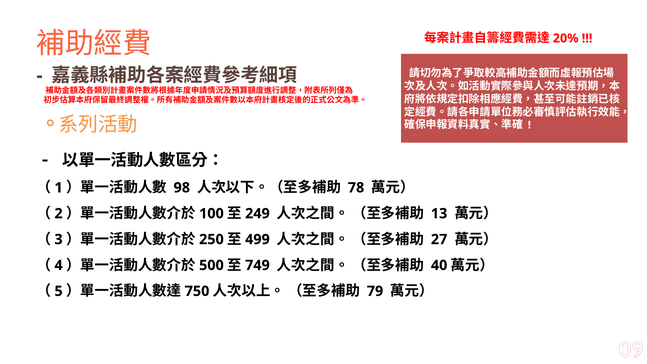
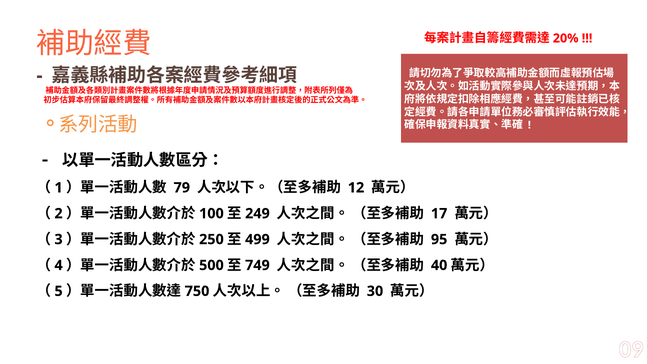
98: 98 -> 79 (182, 188)
78: 78 -> 12 (356, 188)
13: 13 -> 17 (439, 214)
27: 27 -> 95 (439, 239)
79: 79 -> 30 (375, 291)
